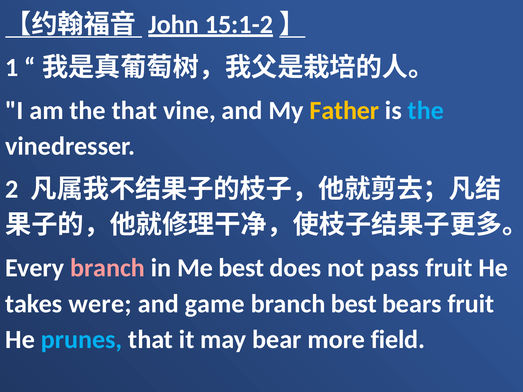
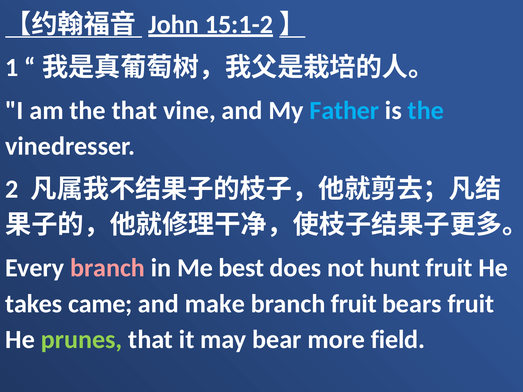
Father colour: yellow -> light blue (344, 111)
pass: pass -> hunt (395, 268)
were: were -> came (100, 304)
game: game -> make (215, 304)
branch best: best -> fruit (354, 304)
prunes colour: light blue -> light green (82, 340)
